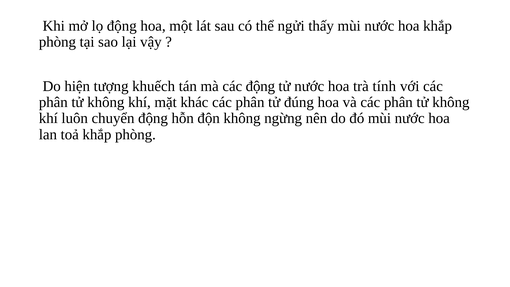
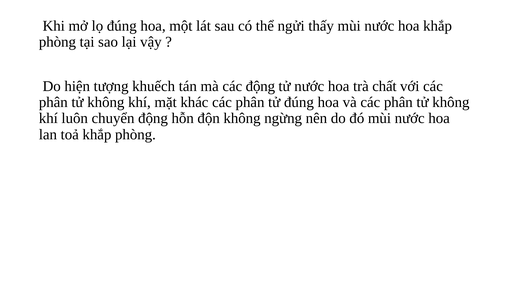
lọ động: động -> đúng (122, 26)
tính: tính -> chất (384, 86)
